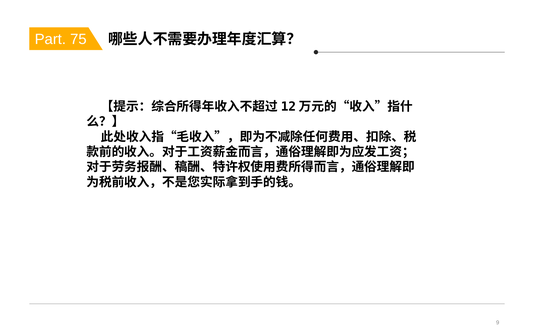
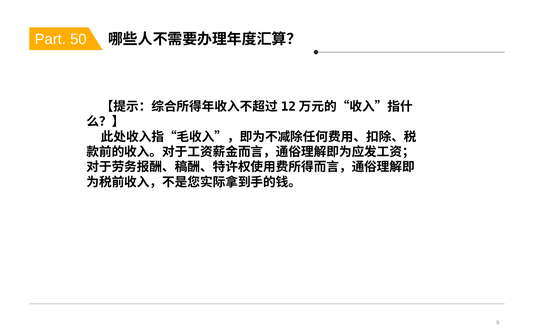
75: 75 -> 50 (78, 39)
